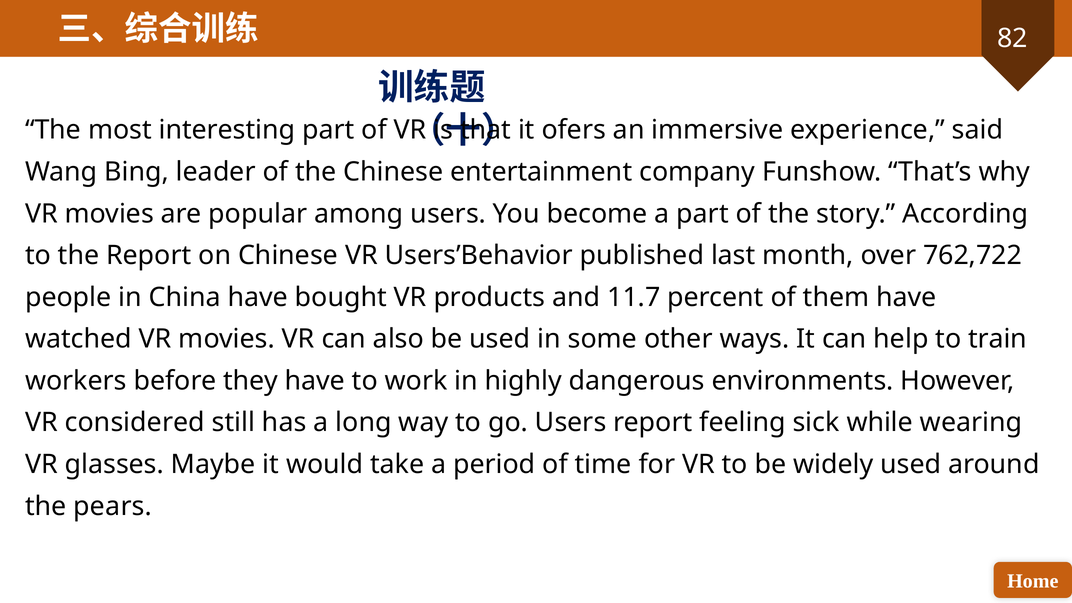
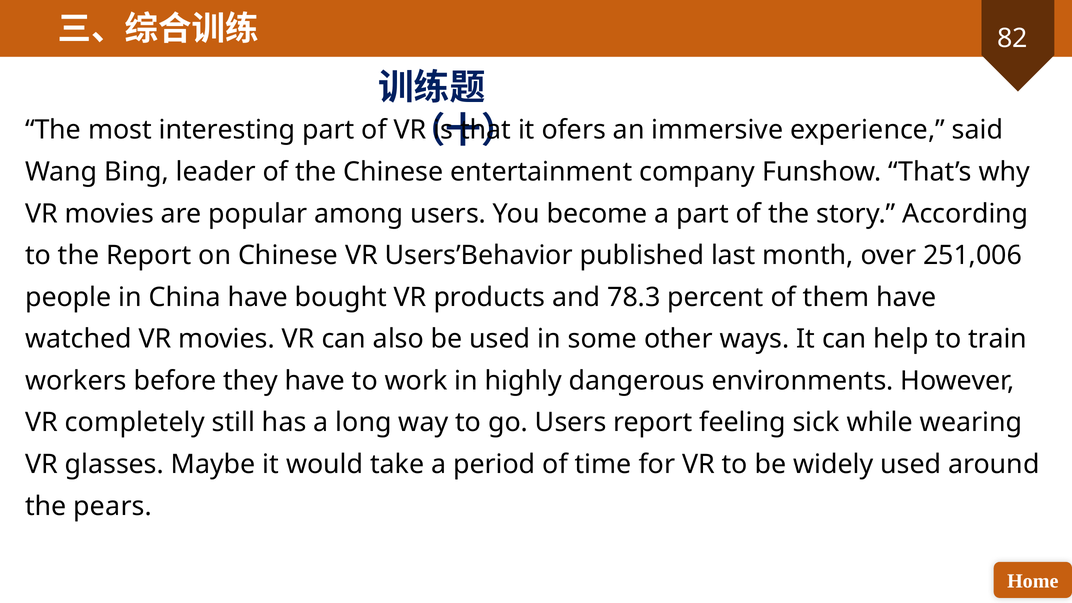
762,722: 762,722 -> 251,006 (973, 255)
11.7: 11.7 -> 78.3 (634, 297)
considered: considered -> completely (135, 423)
